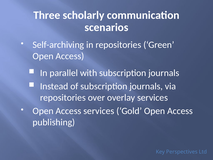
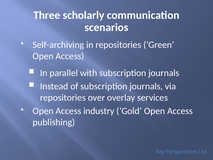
Access services: services -> industry (99, 111)
